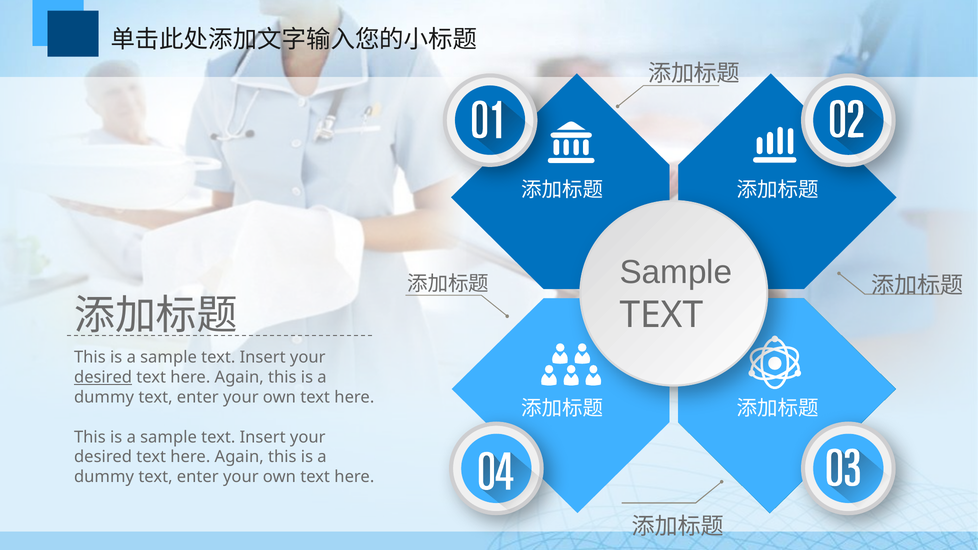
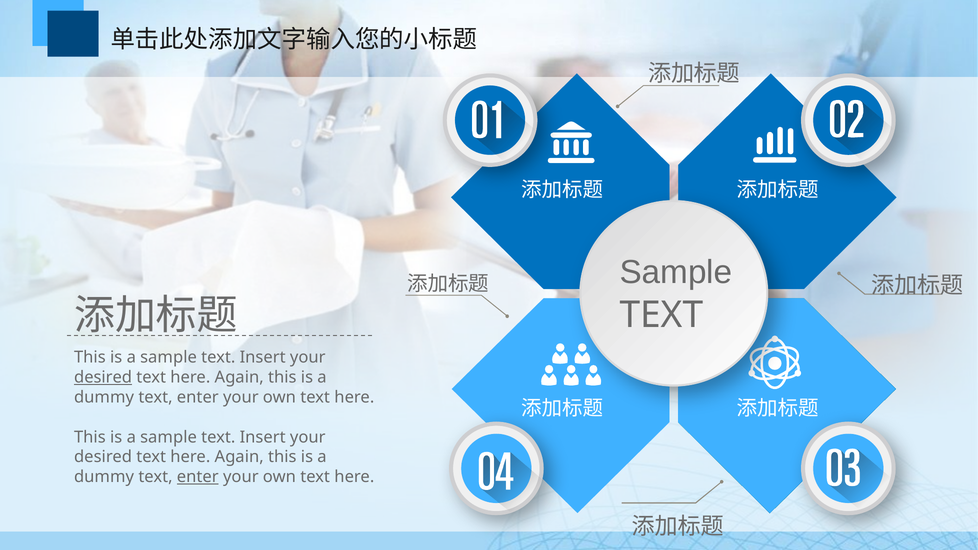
enter underline: none -> present (198, 477)
